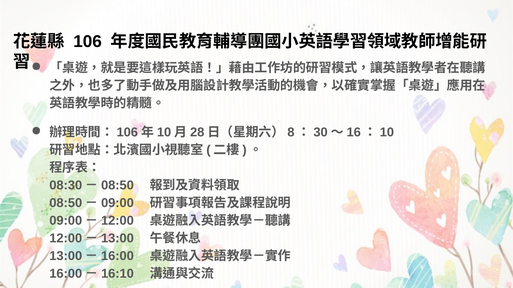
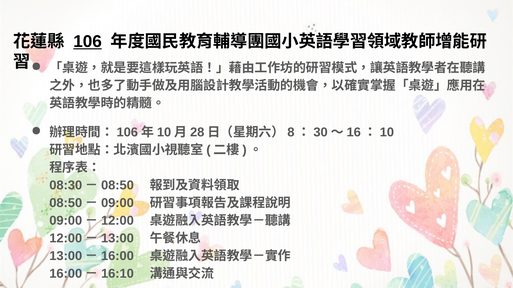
106 underline: none -> present (88, 42)
